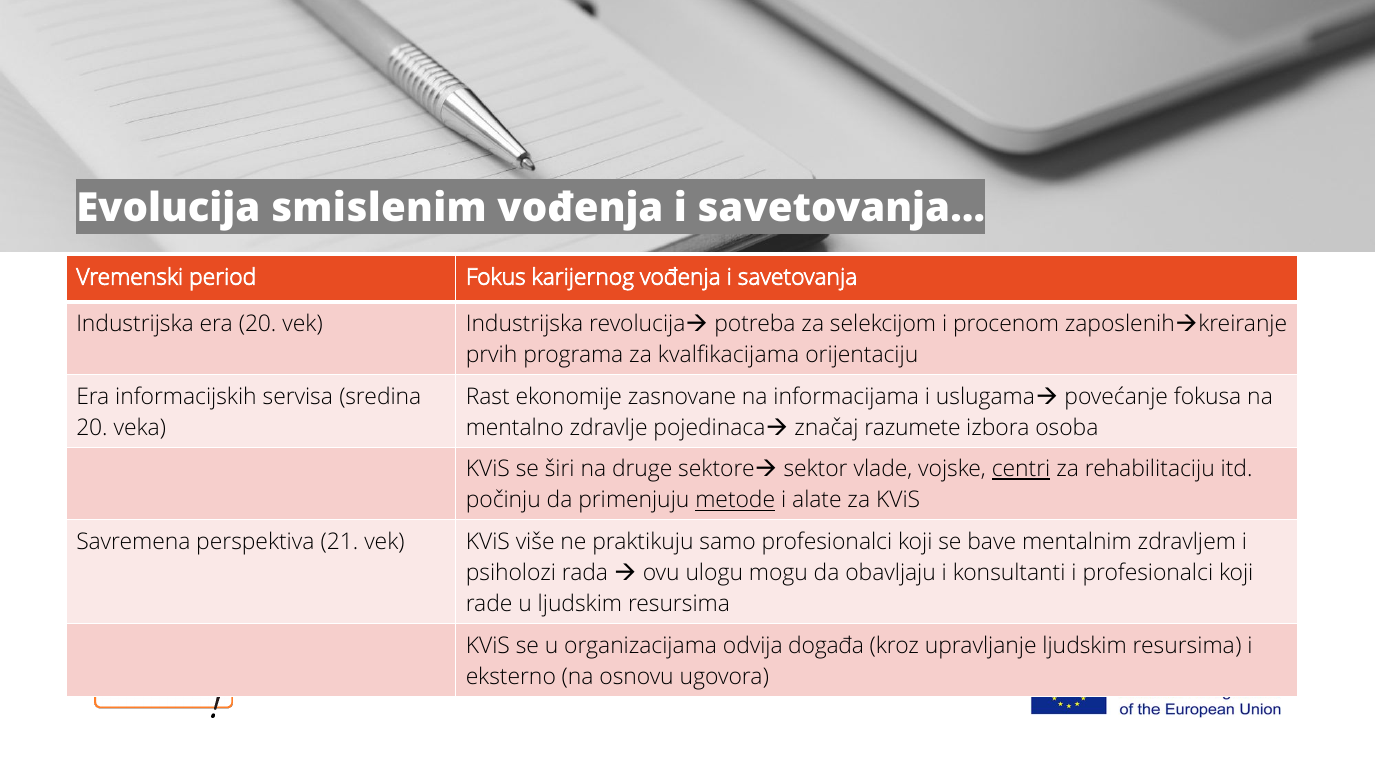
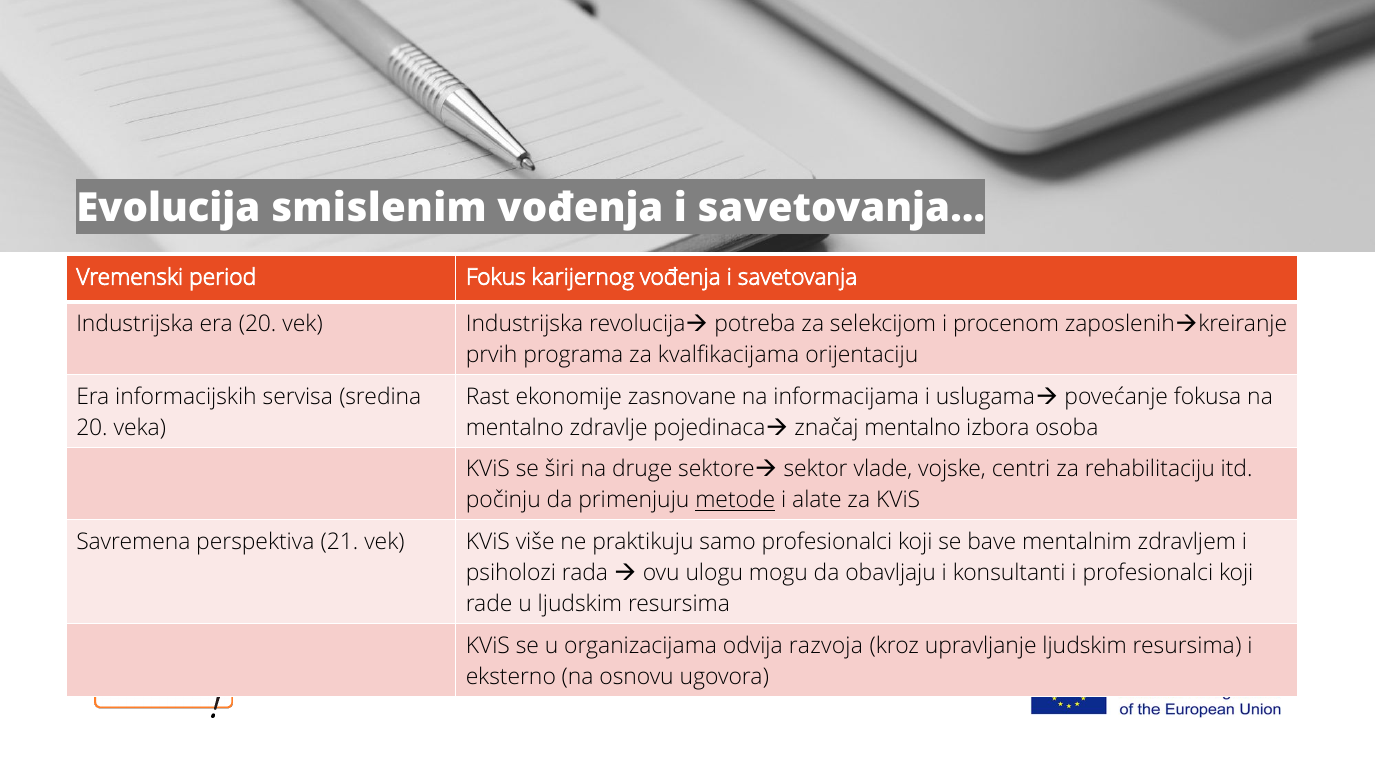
značaj razumete: razumete -> mentalno (912, 427)
centri underline: present -> none (1021, 469)
događa: događa -> razvoja (826, 645)
